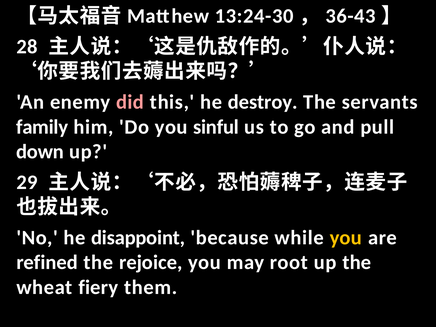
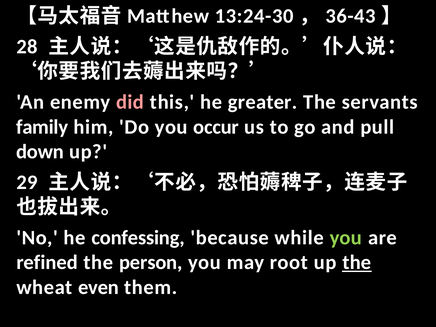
destroy: destroy -> greater (263, 102)
sinful: sinful -> occur (216, 127)
disappoint: disappoint -> confessing (138, 238)
you colour: yellow -> light green (346, 238)
rejoice: rejoice -> person (151, 263)
the underline: none -> present (357, 263)
fiery: fiery -> even (98, 287)
